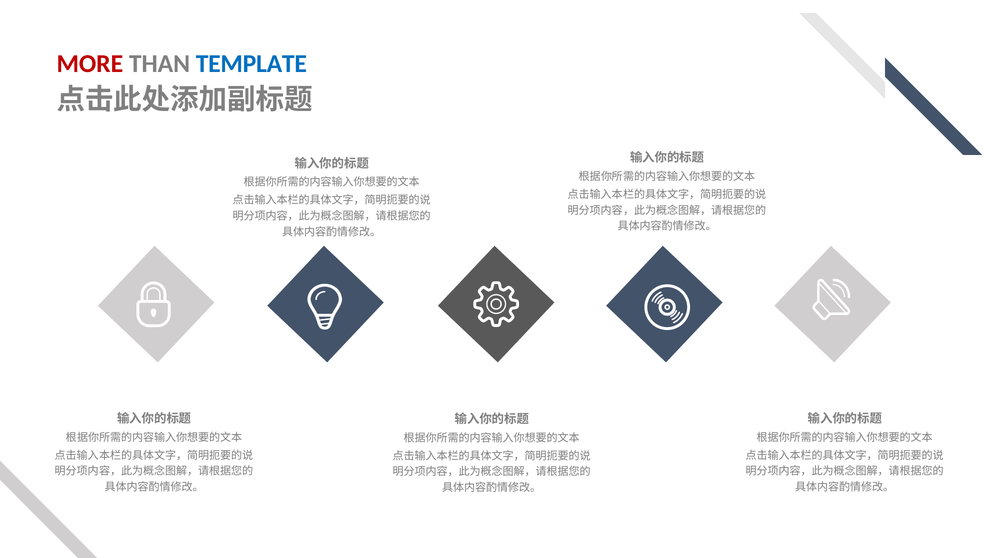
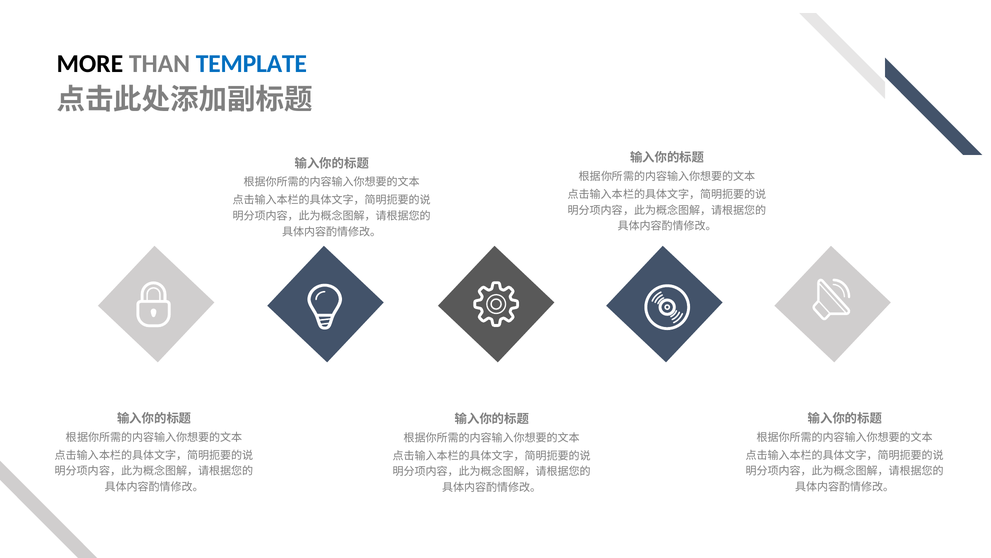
MORE colour: red -> black (90, 64)
